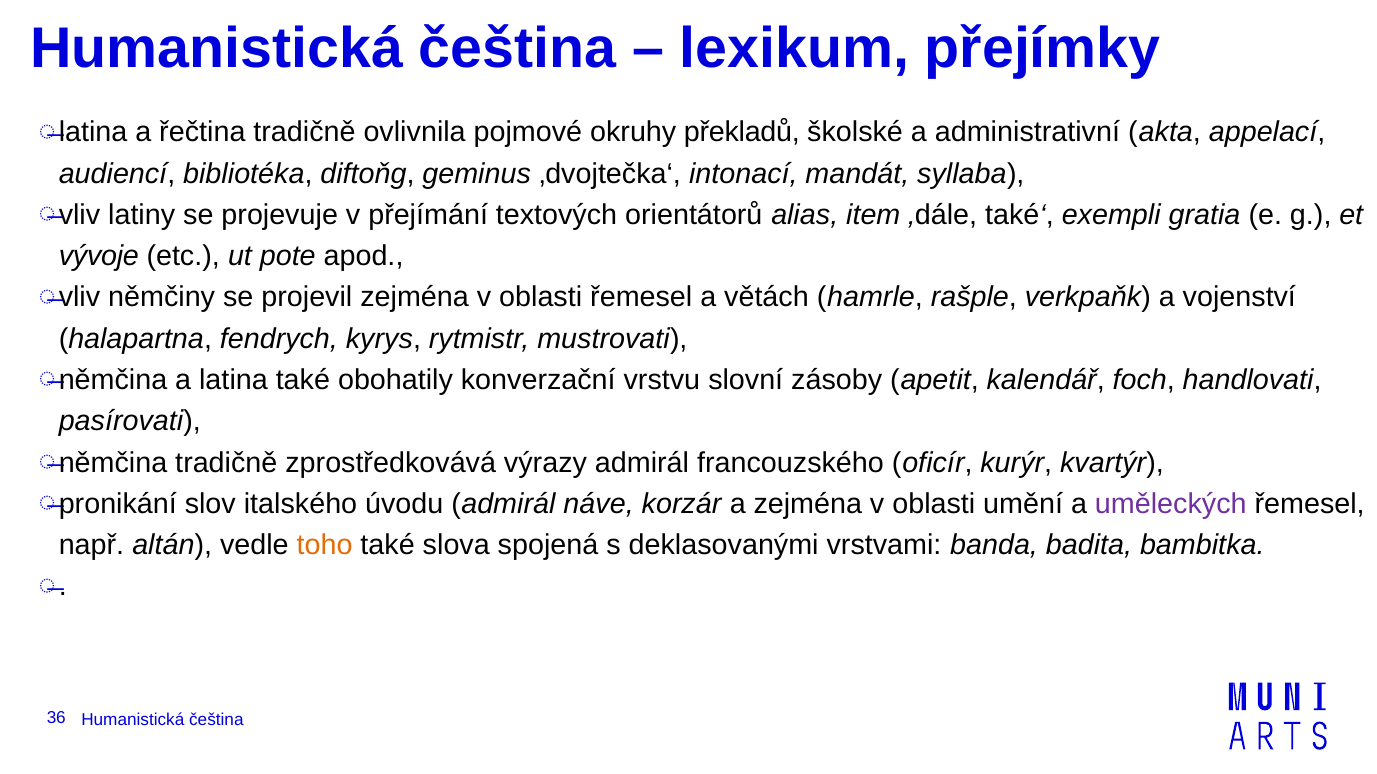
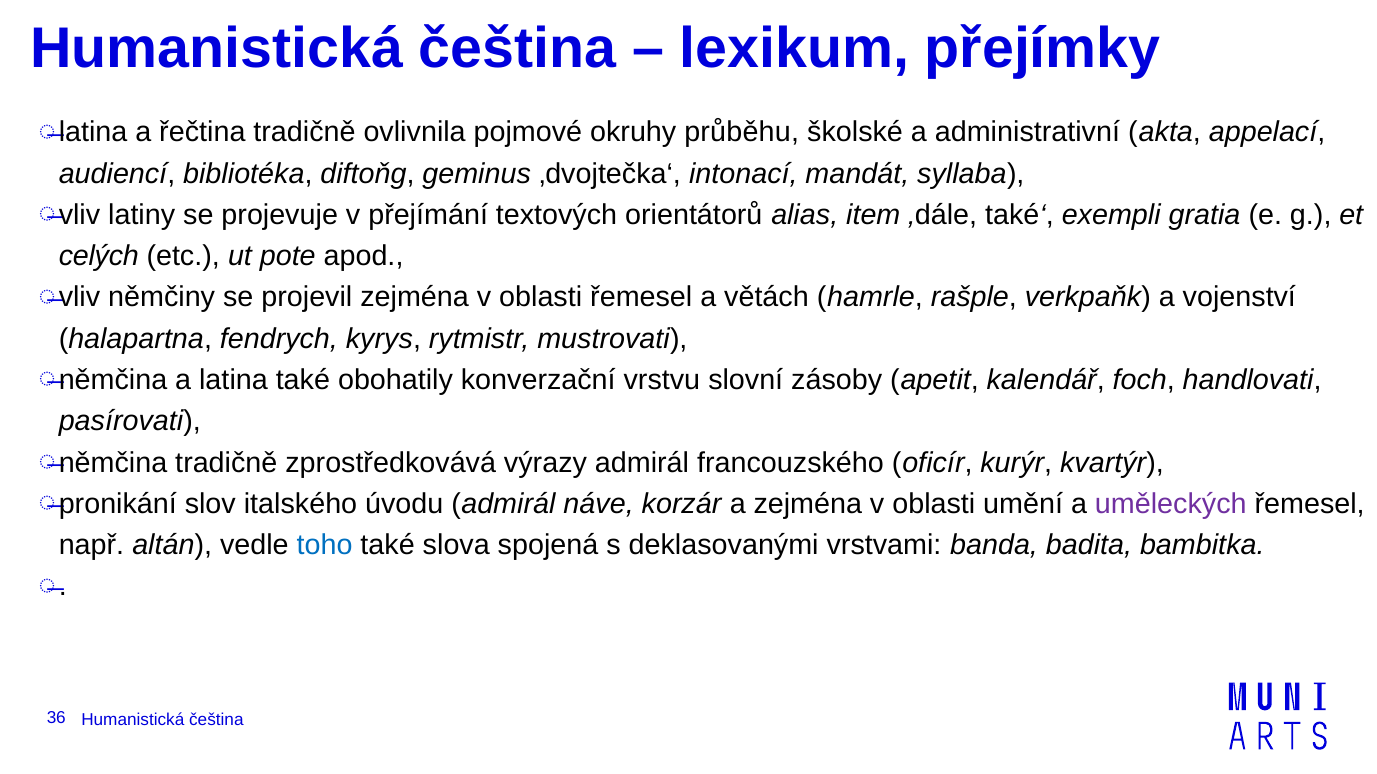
překladů: překladů -> průběhu (742, 132)
vývoje: vývoje -> celých (99, 256)
toho colour: orange -> blue (325, 546)
